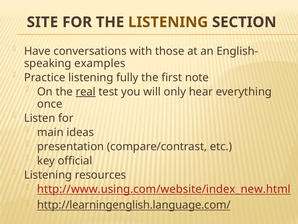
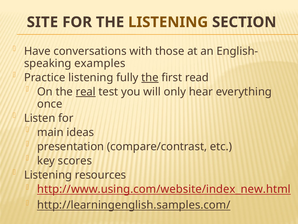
the underline: none -> present (150, 77)
note: note -> read (197, 77)
official: official -> scores (75, 160)
http://learningenglish.language.com/: http://learningenglish.language.com/ -> http://learningenglish.samples.com/ (134, 205)
